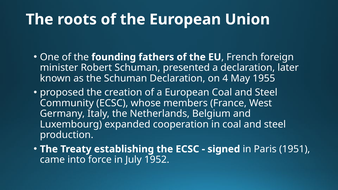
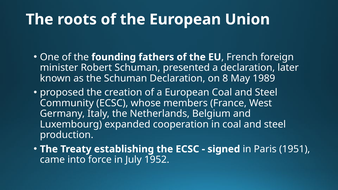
4: 4 -> 8 (225, 78)
1955: 1955 -> 1989 (264, 78)
